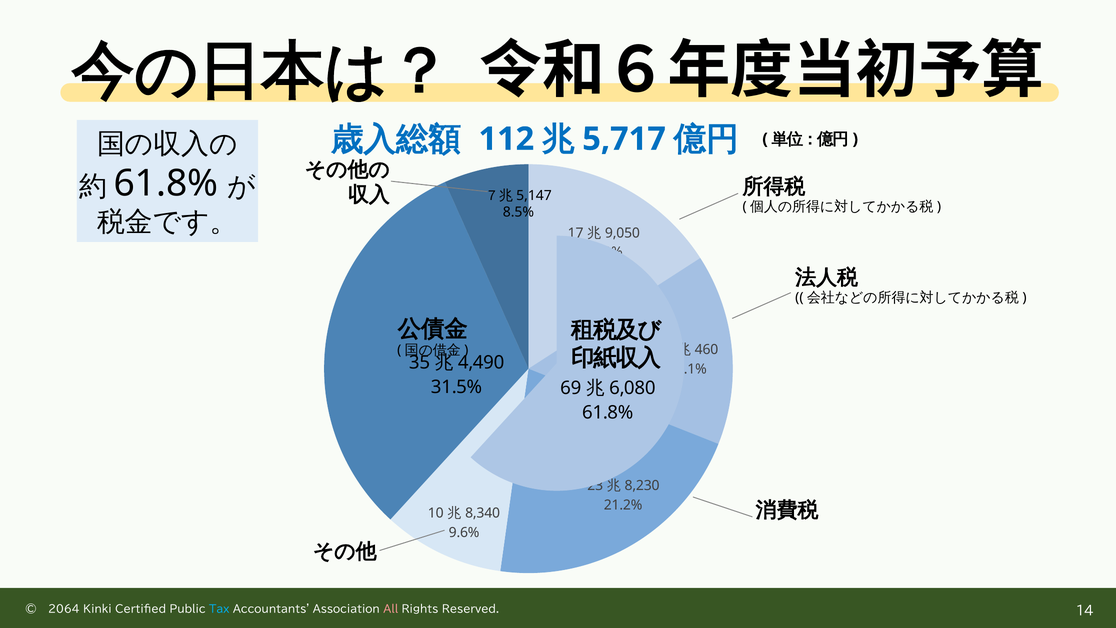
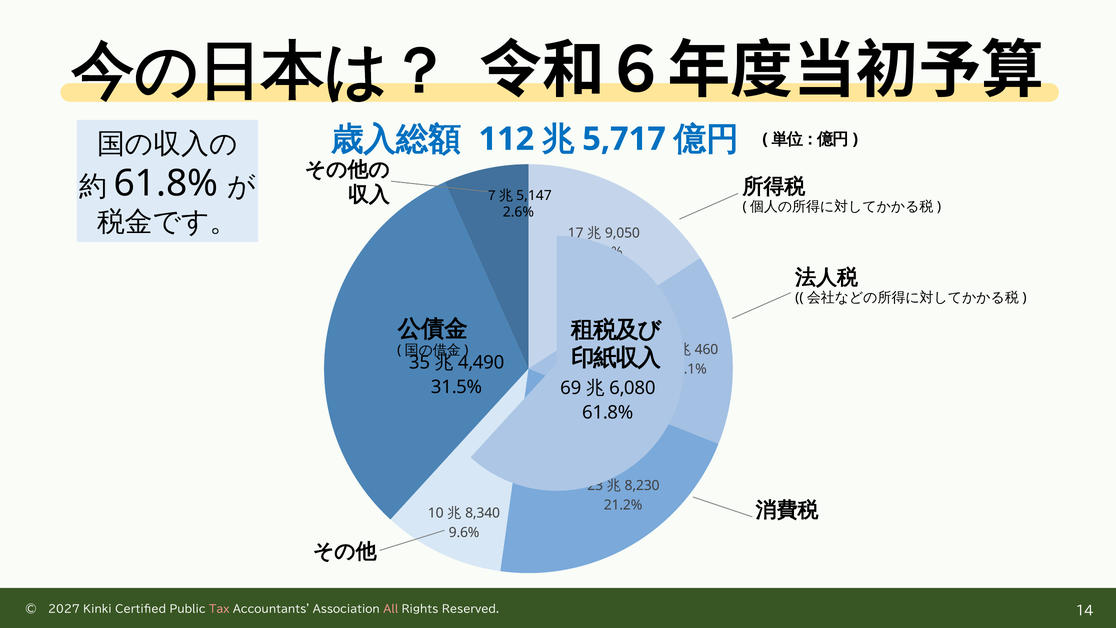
8.5%: 8.5% -> 2.6% (518, 212)
2064: 2064 -> 2027 (64, 609)
Tax colour: light blue -> pink (219, 609)
